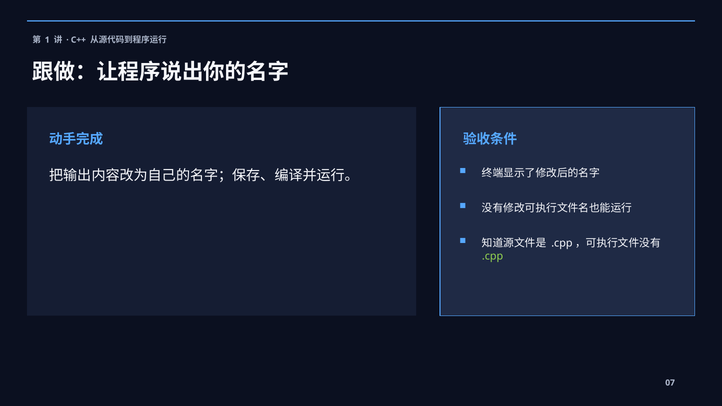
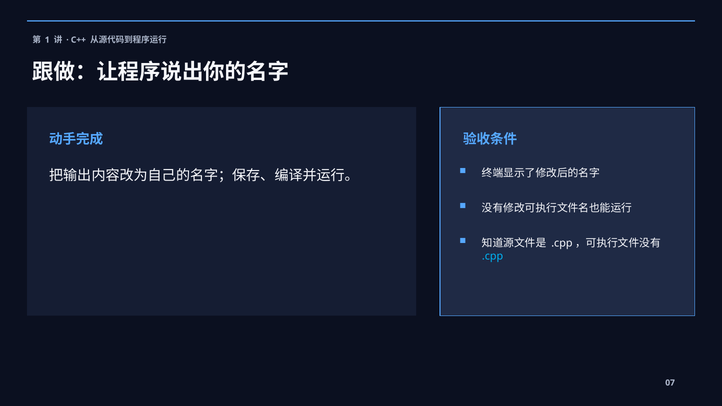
.cpp colour: light green -> light blue (493, 256)
